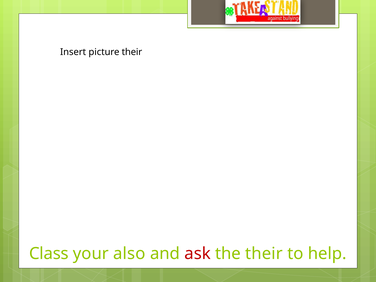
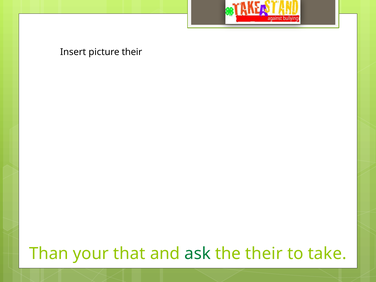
Class: Class -> Than (49, 254)
also: also -> that (129, 254)
ask colour: red -> green (198, 254)
help: help -> take (327, 254)
